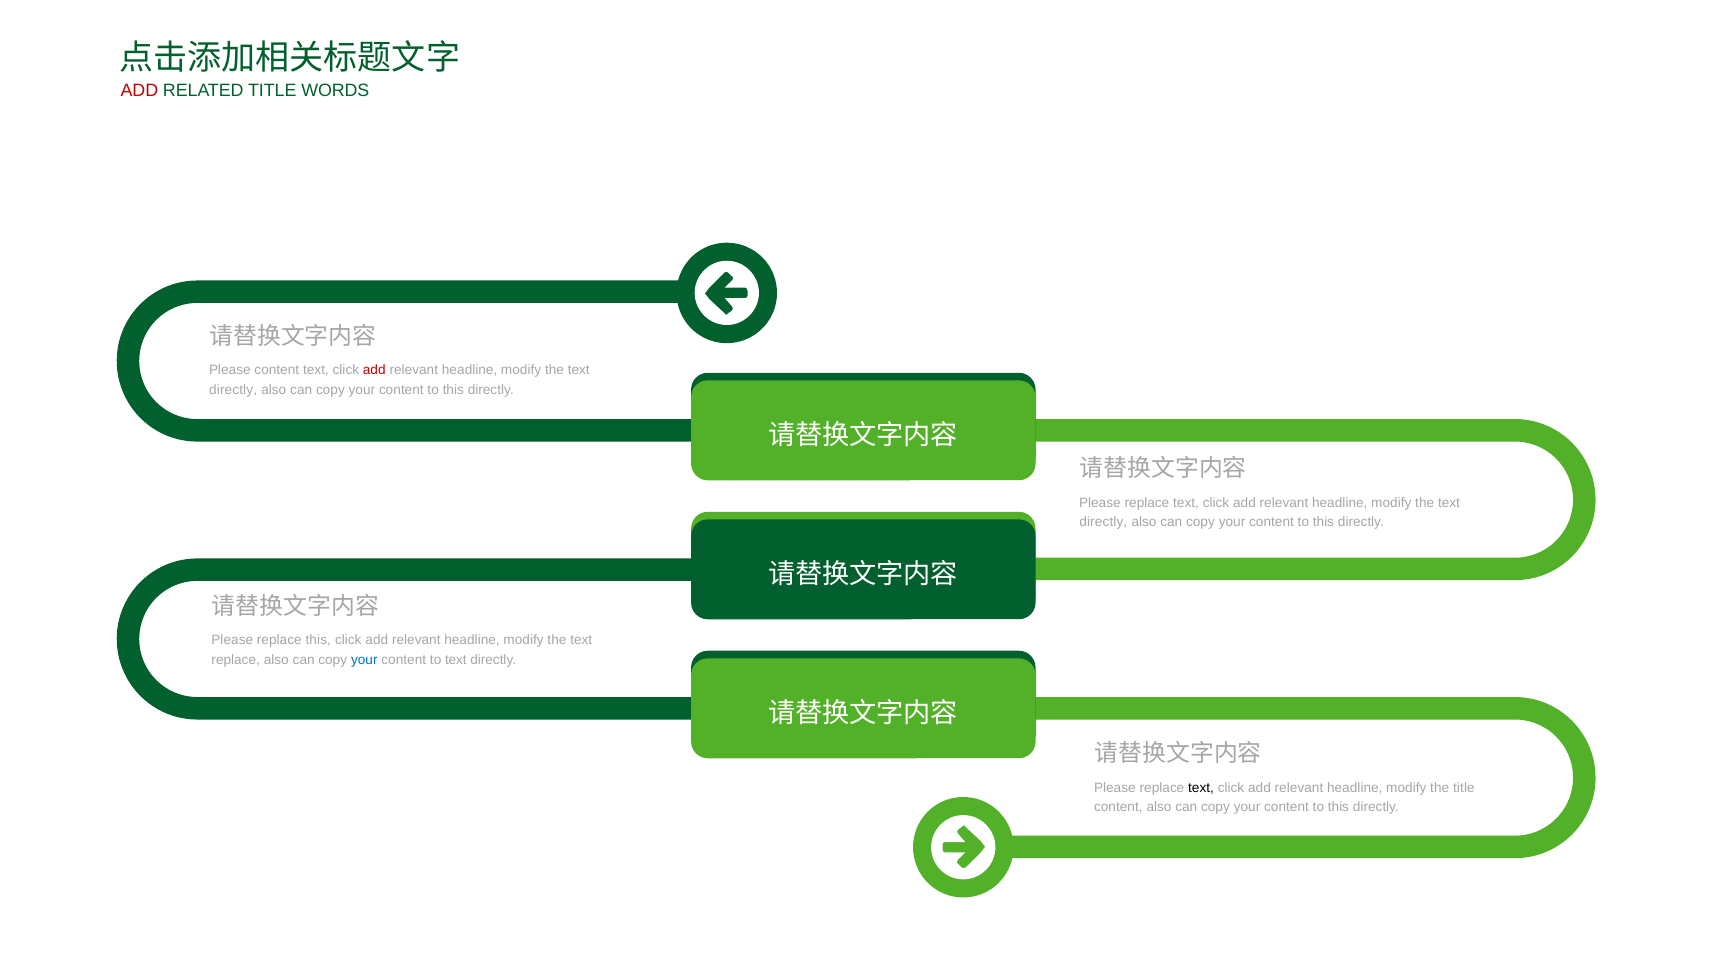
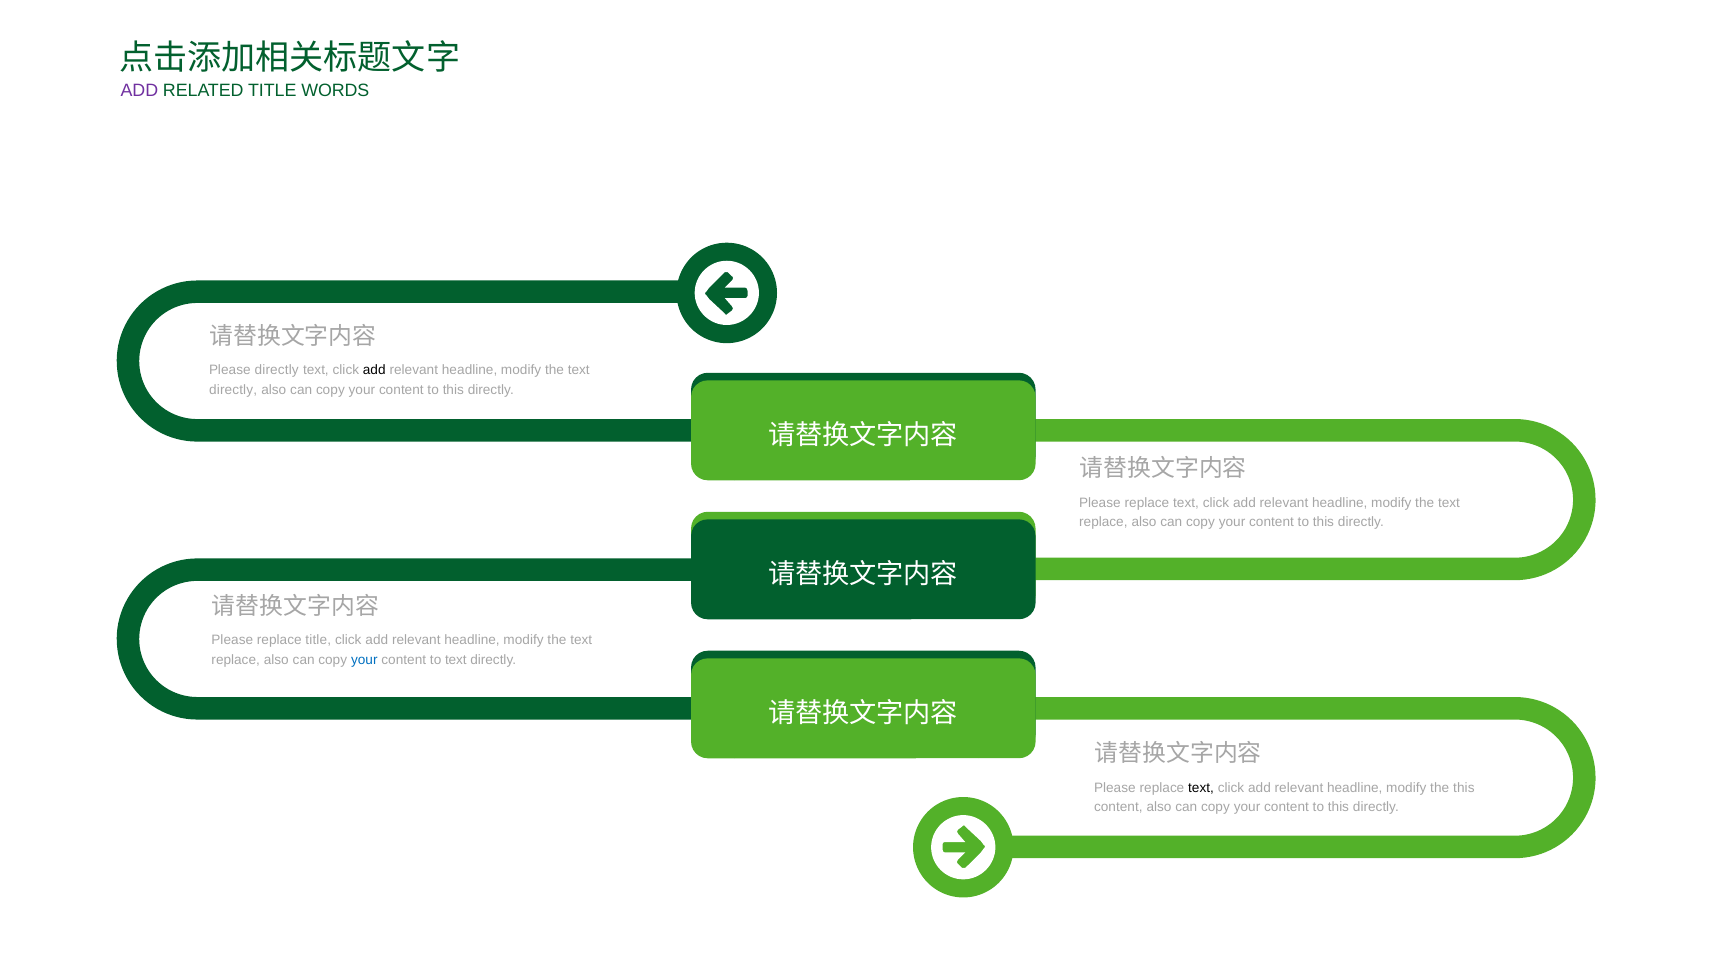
ADD colour: red -> purple (139, 90)
Please content: content -> directly (277, 370)
add colour: red -> black (374, 370)
directly: directly -> replace (1103, 522)
replace this: this -> title (318, 640)
the title: title -> this (1464, 788)
